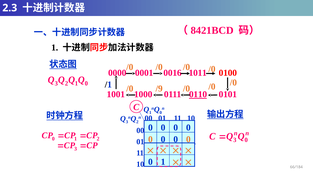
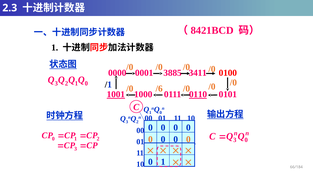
0016: 0016 -> 3885 (173, 73)
1011: 1011 -> 3411 (198, 73)
/9: /9 -> /6 (159, 89)
1001 underline: none -> present (116, 94)
